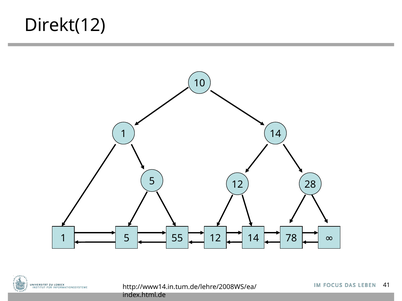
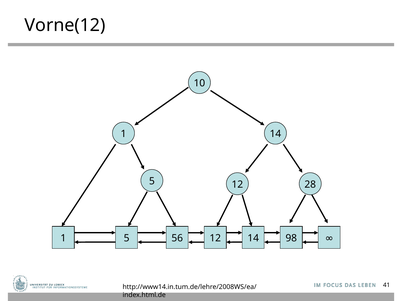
Direkt(12: Direkt(12 -> Vorne(12 (65, 25)
55: 55 -> 56 (177, 239)
78: 78 -> 98 (291, 239)
